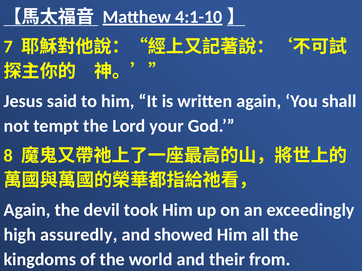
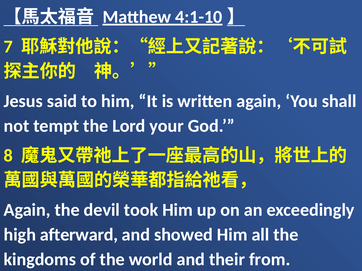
assuredly: assuredly -> afterward (79, 235)
